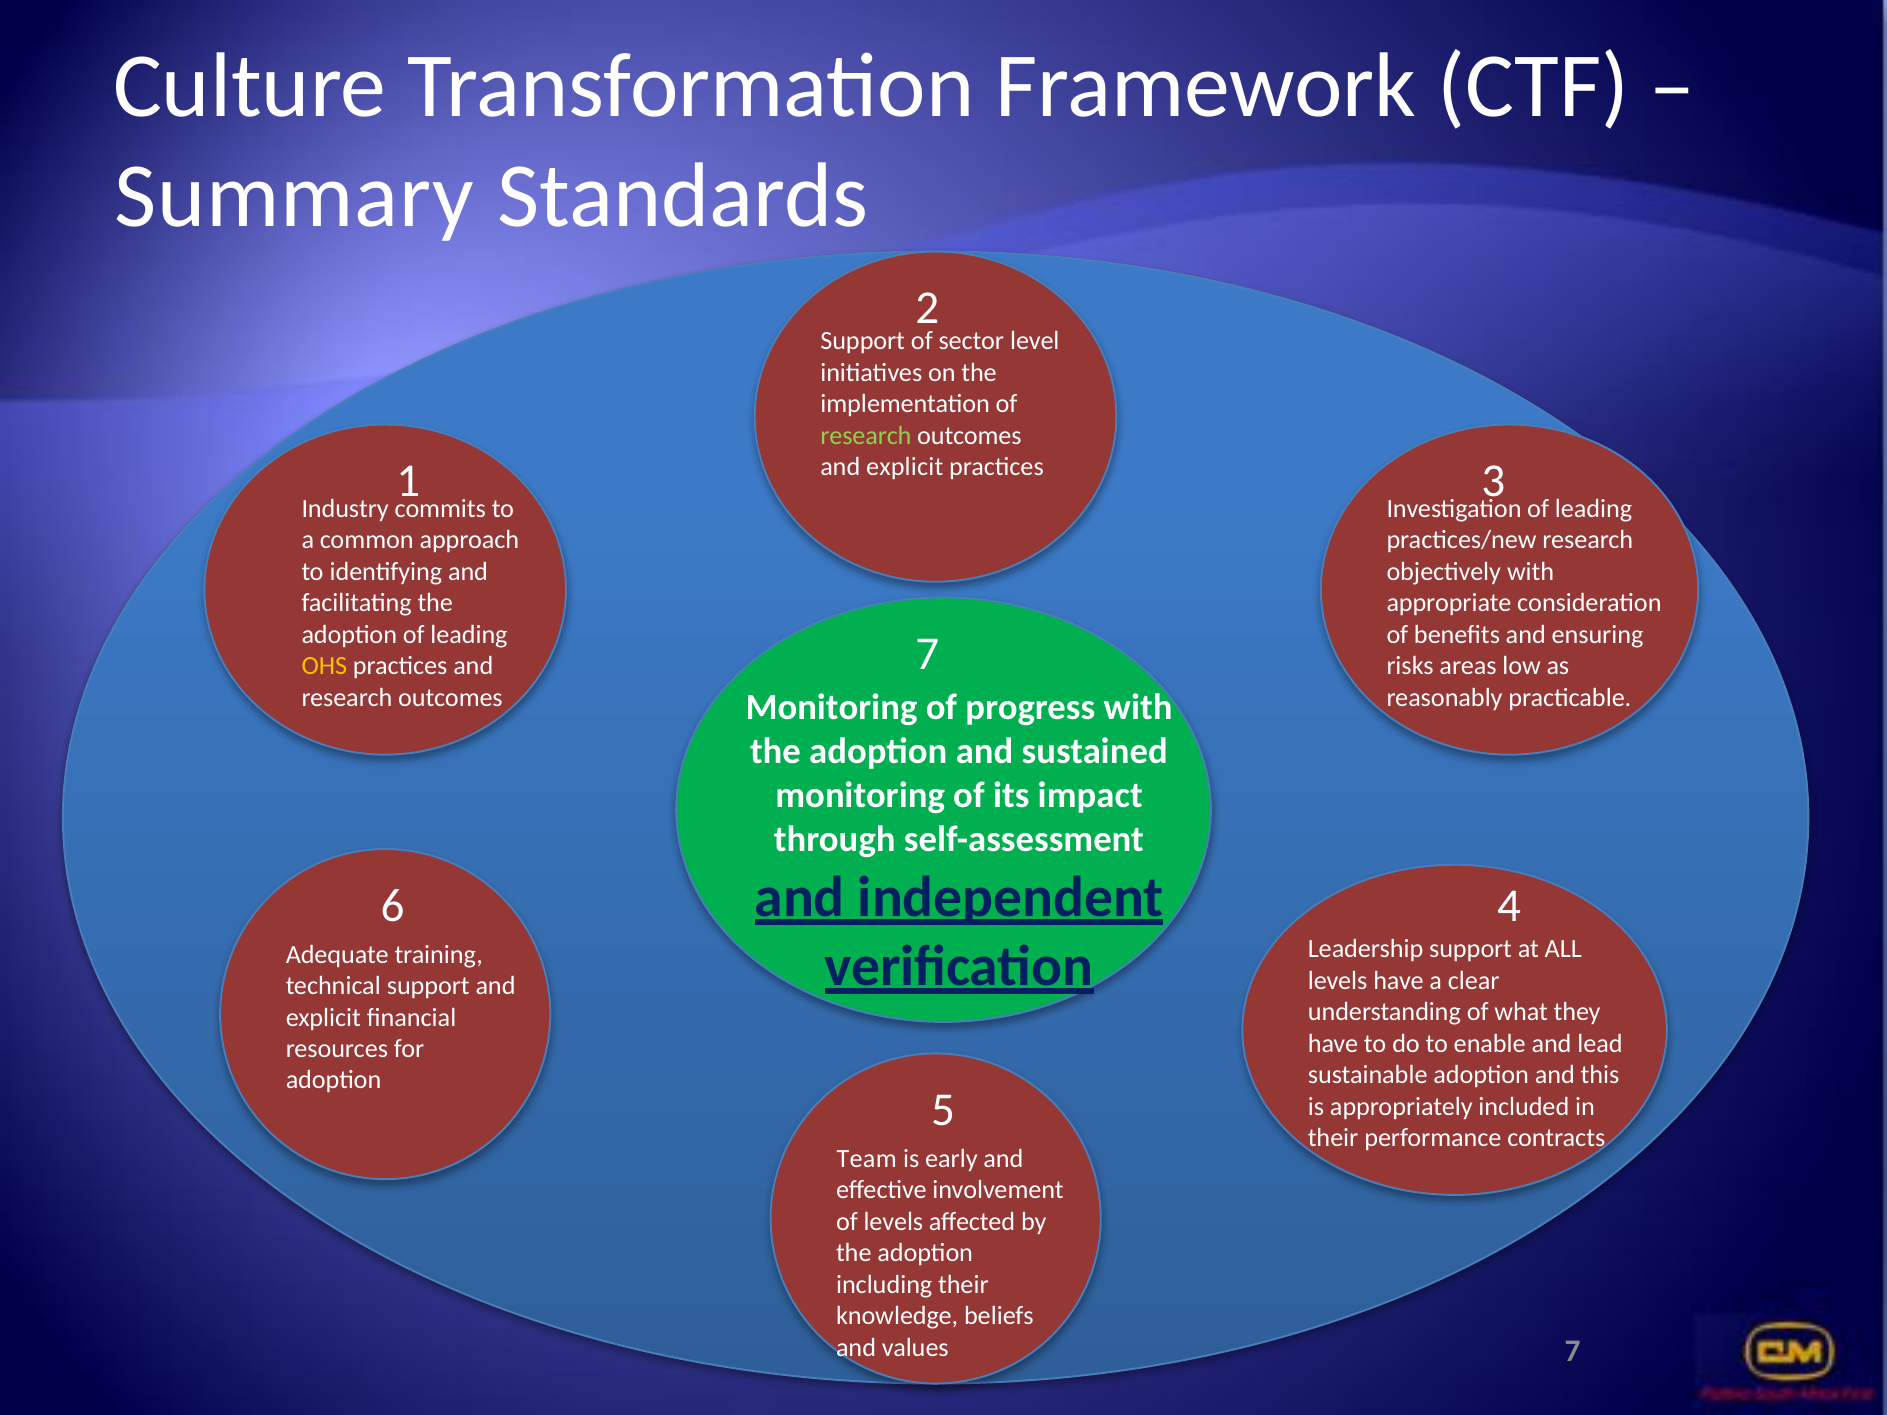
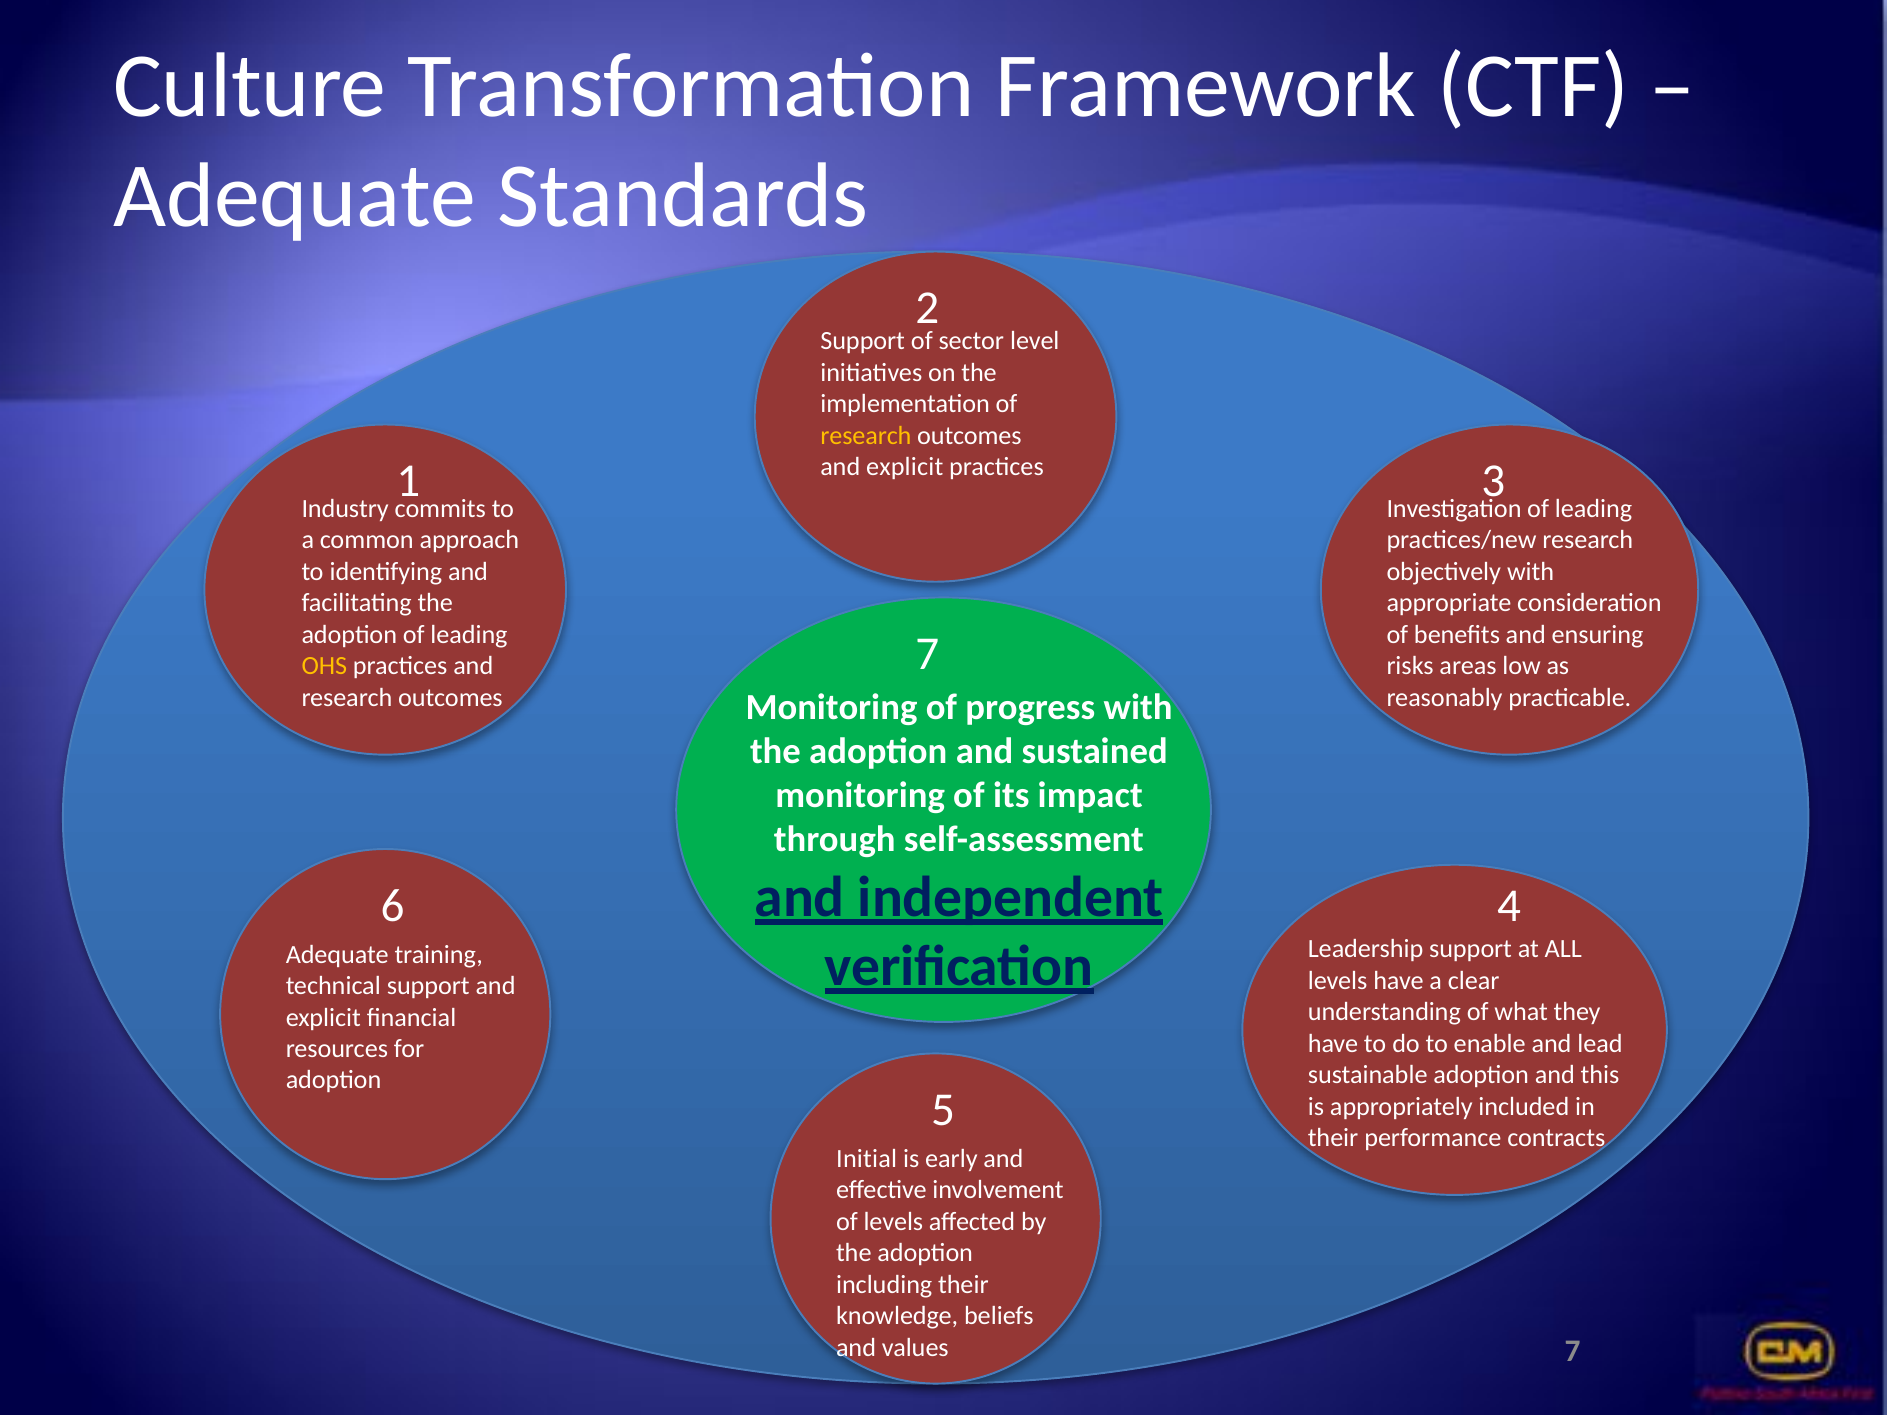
Summary: Summary -> Adequate (295, 197)
research colour: light green -> yellow (866, 436)
Team: Team -> Initial (867, 1159)
